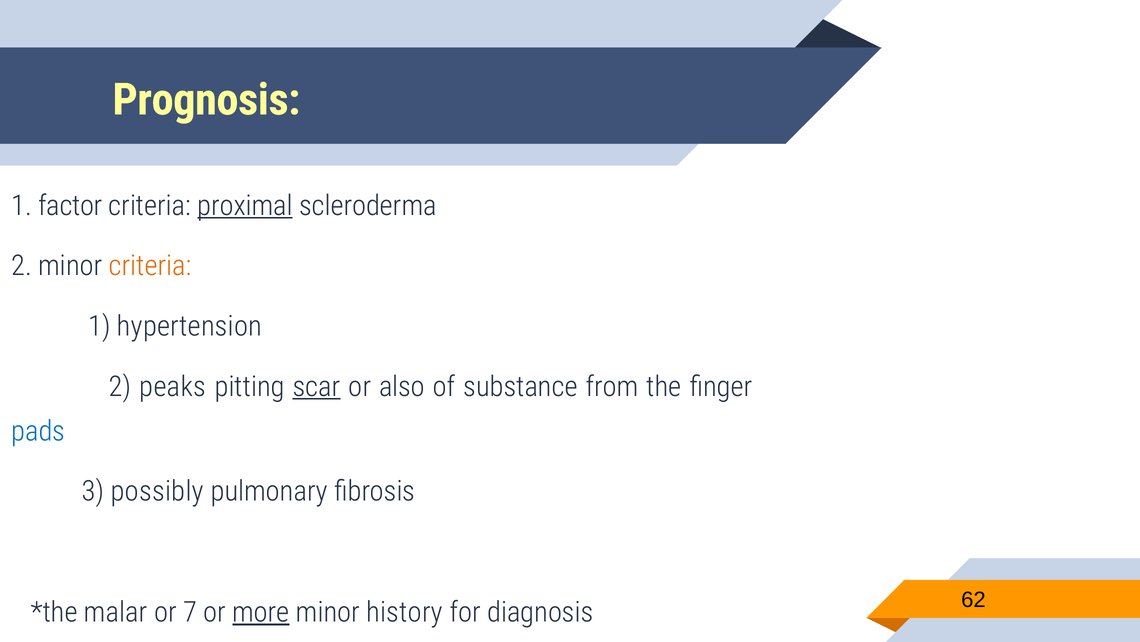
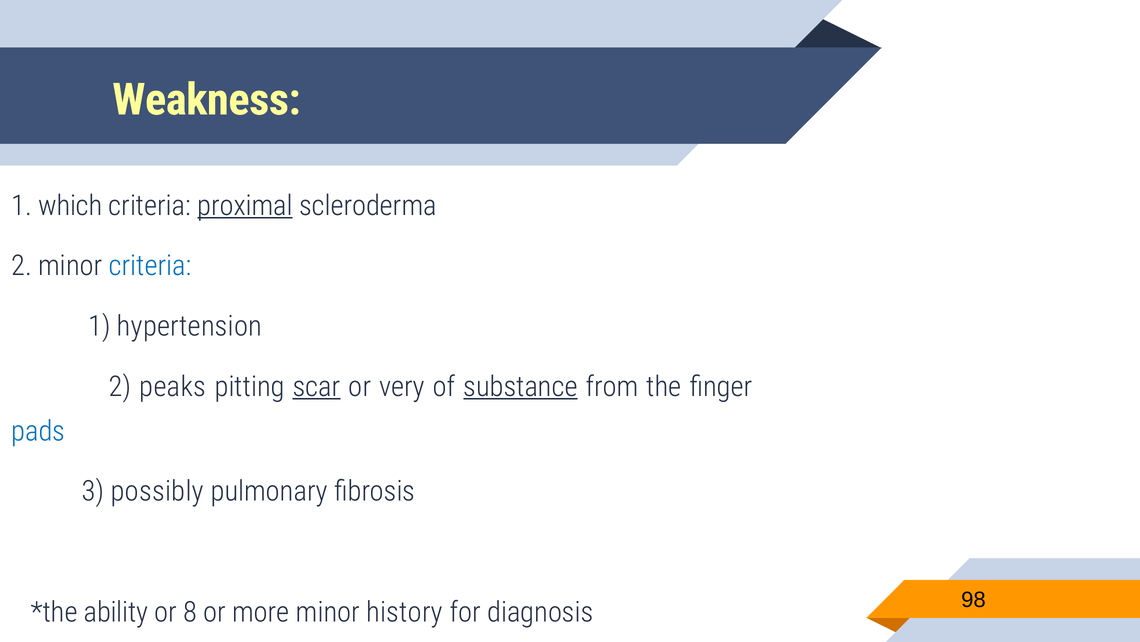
Prognosis: Prognosis -> Weakness (206, 100)
factor: factor -> which (70, 205)
criteria colour: orange -> blue (150, 266)
also: also -> very (402, 386)
substance underline: none -> present (521, 386)
malar: malar -> ability (116, 611)
7: 7 -> 8 (190, 611)
more underline: present -> none (261, 611)
62: 62 -> 98 (973, 599)
